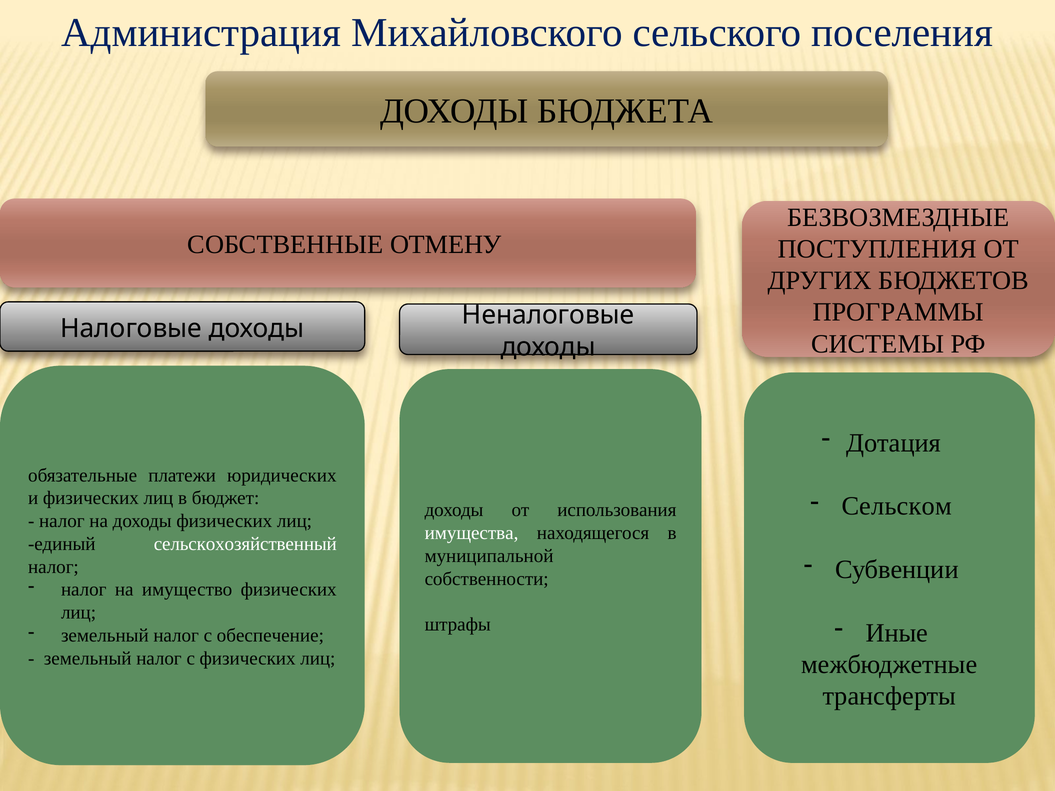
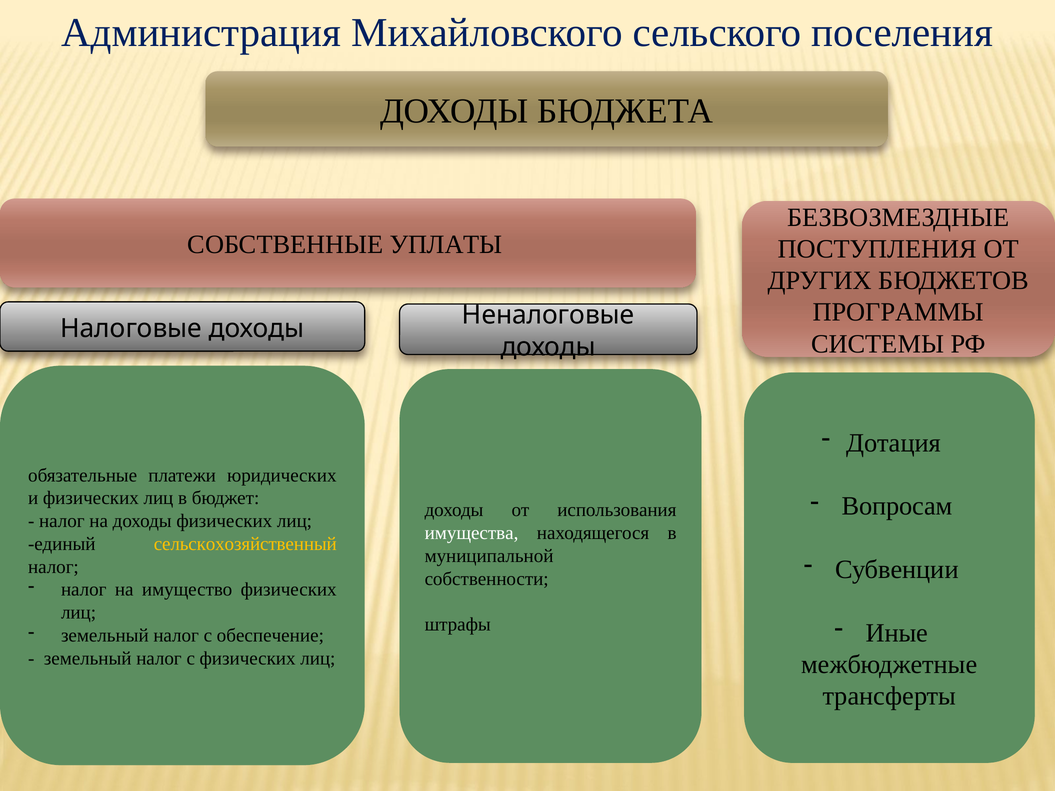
ОТМЕНУ: ОТМЕНУ -> УПЛАТЫ (446, 245)
Сельском: Сельском -> Вопросам (897, 506)
сельскохозяйственный colour: white -> yellow (245, 544)
